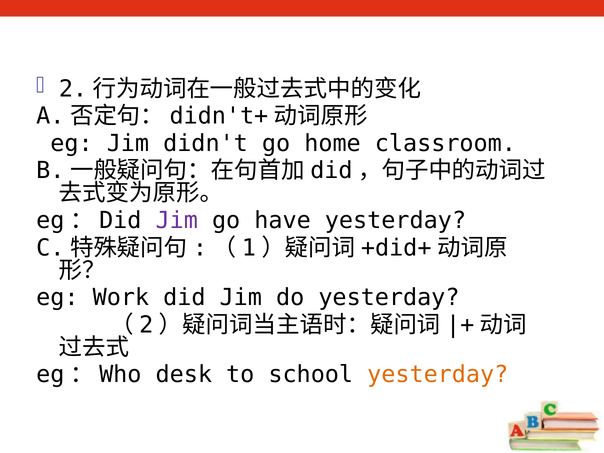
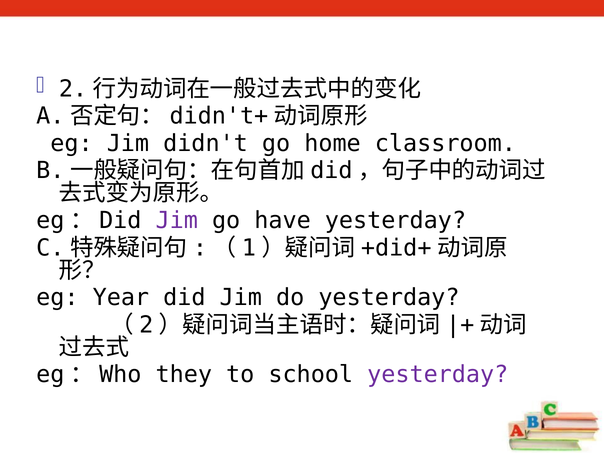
Work: Work -> Year (121, 298)
desk: desk -> they (184, 375)
yesterday colour: orange -> purple (438, 375)
